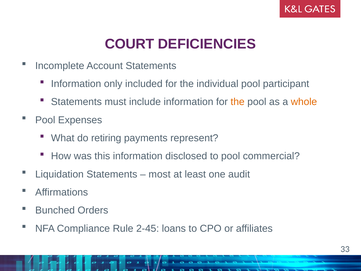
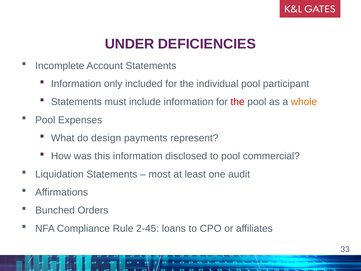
COURT: COURT -> UNDER (130, 44)
the colour: orange -> red (238, 102)
retiring: retiring -> design (106, 138)
